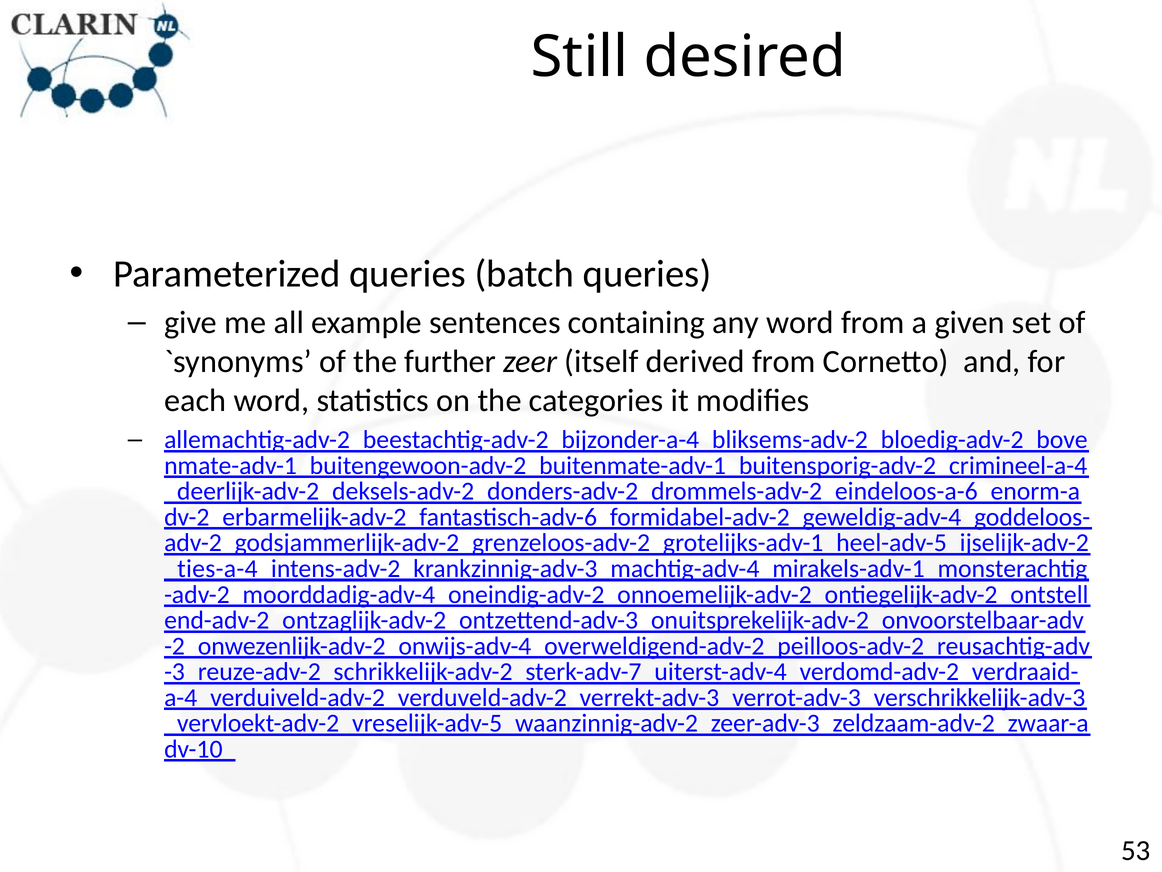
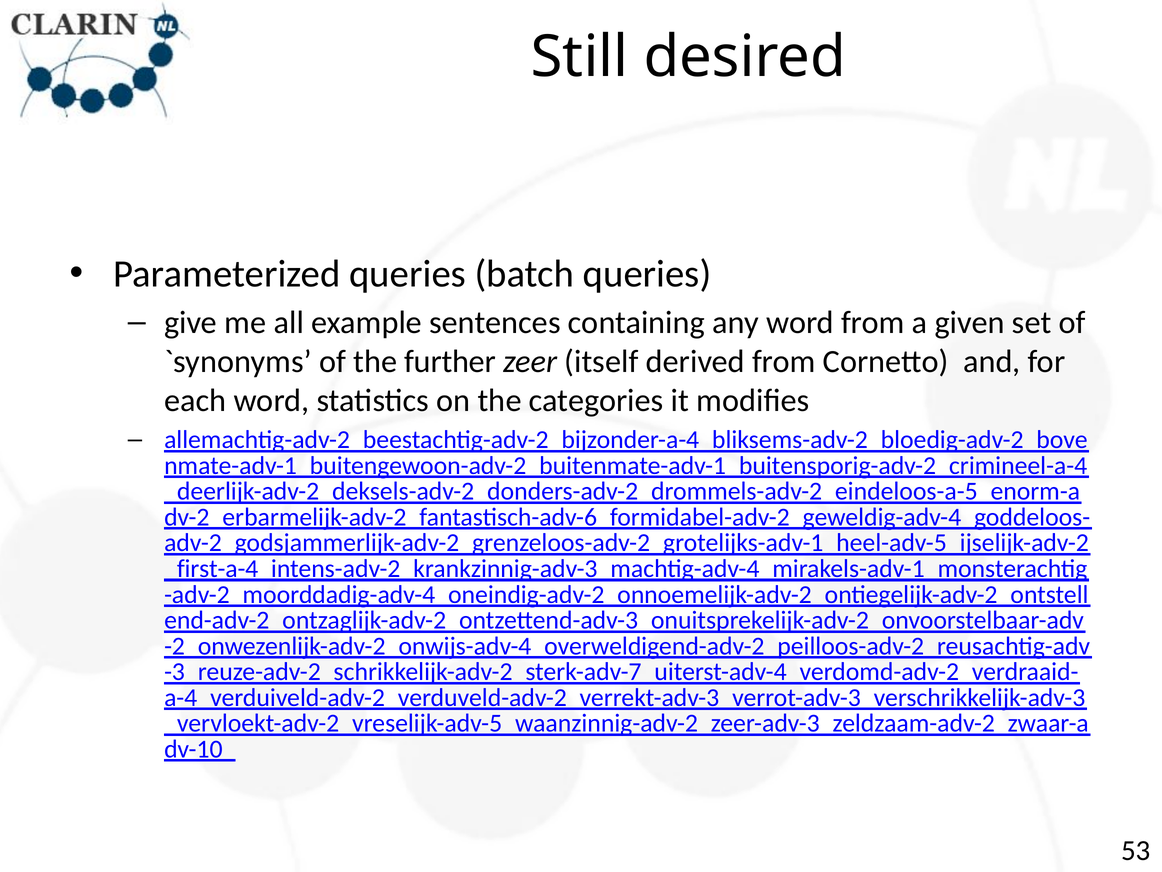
eindeloos-a-6: eindeloos-a-6 -> eindeloos-a-5 (906, 491)
ties-a-4: ties-a-4 -> first-a-4 (218, 568)
